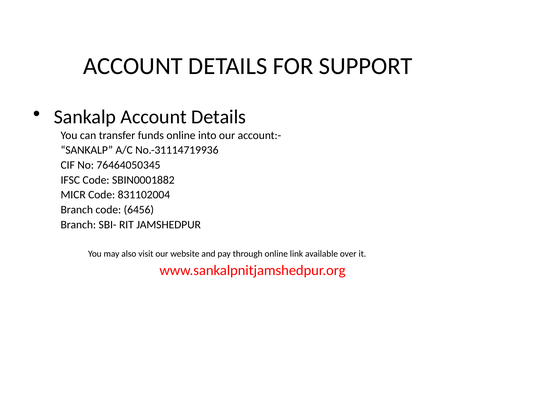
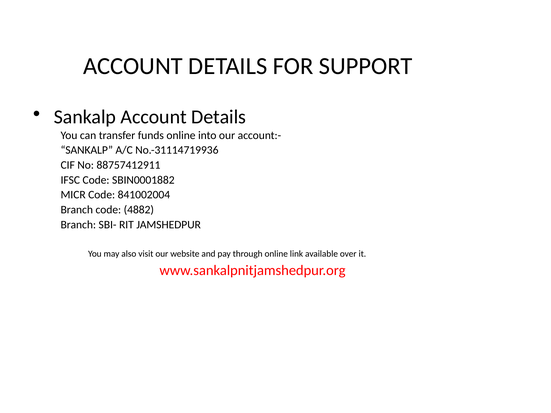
76464050345: 76464050345 -> 88757412911 (129, 165)
831102004: 831102004 -> 841002004 (144, 195)
6456: 6456 -> 4882 (139, 210)
